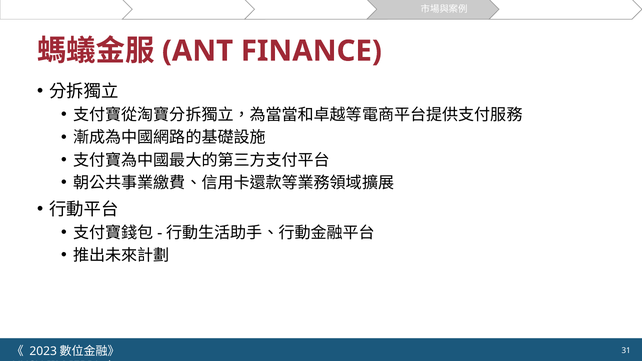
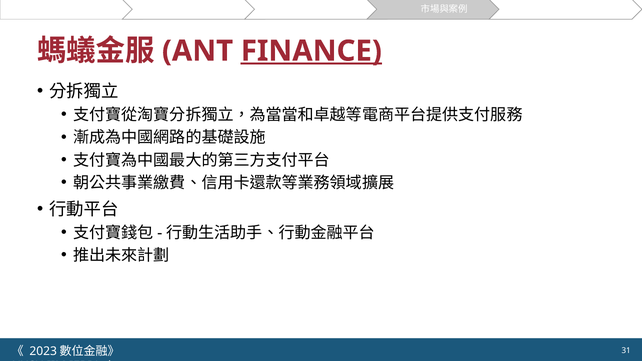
FINANCE underline: none -> present (311, 51)
